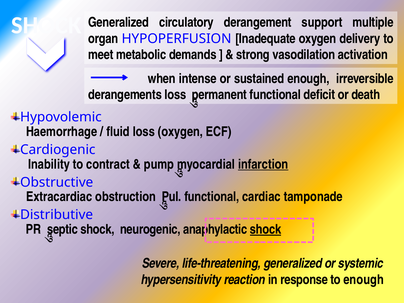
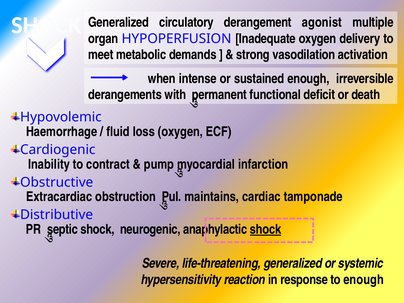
support: support -> agonist (322, 23)
derangements loss: loss -> with (175, 95)
infarction underline: present -> none (263, 164)
Pul functional: functional -> maintains (212, 197)
